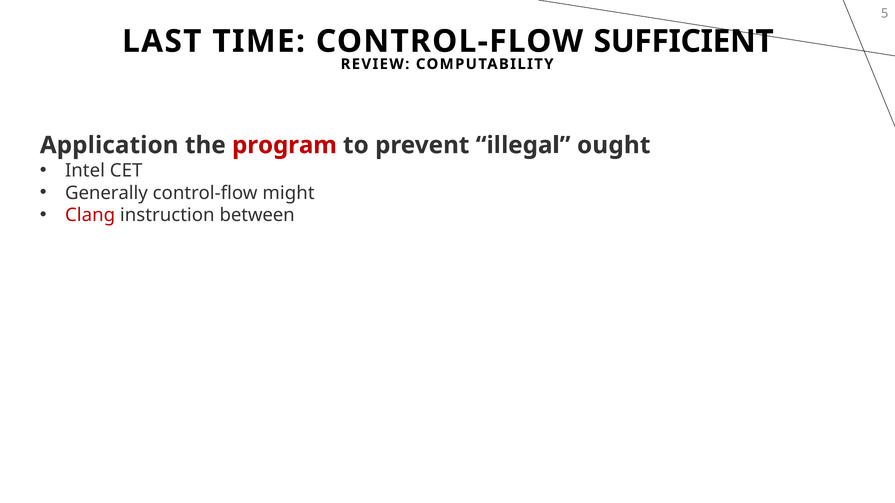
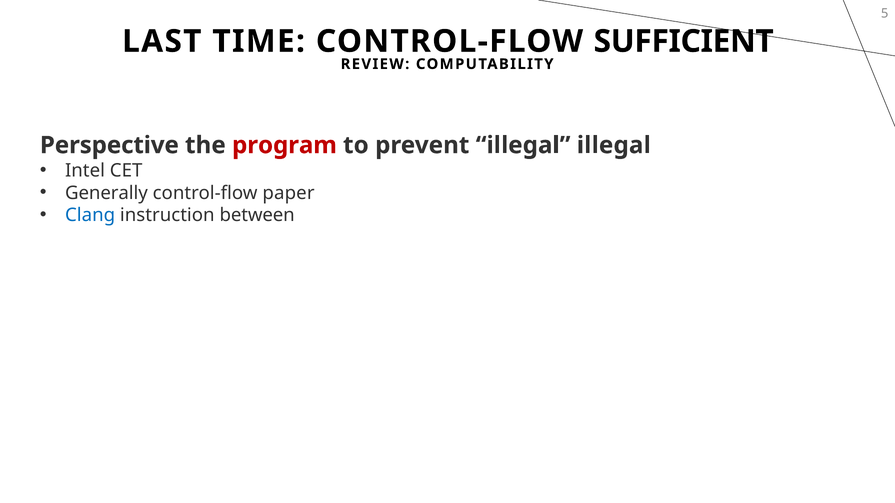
Application: Application -> Perspective (109, 145)
illegal ought: ought -> illegal (614, 145)
might: might -> paper (289, 193)
Clang colour: red -> blue (90, 215)
